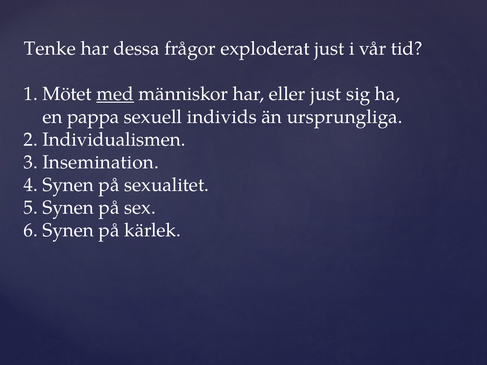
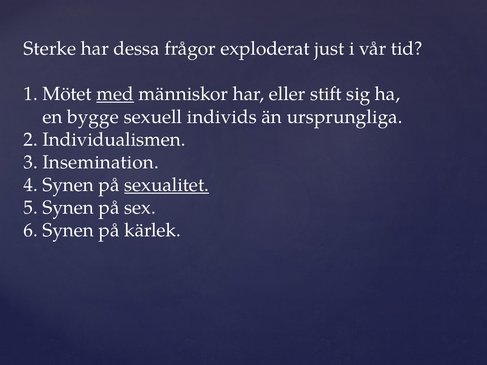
Tenke: Tenke -> Sterke (50, 49)
eller just: just -> stift (326, 94)
pappa: pappa -> bygge (93, 117)
sexualitet underline: none -> present (167, 185)
